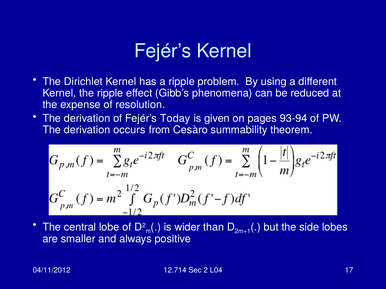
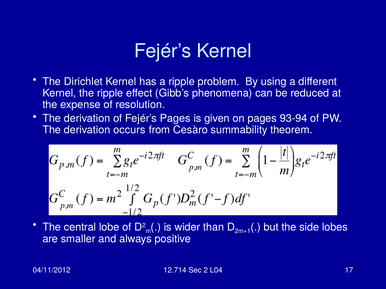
Fejér’s Today: Today -> Pages (175, 119)
